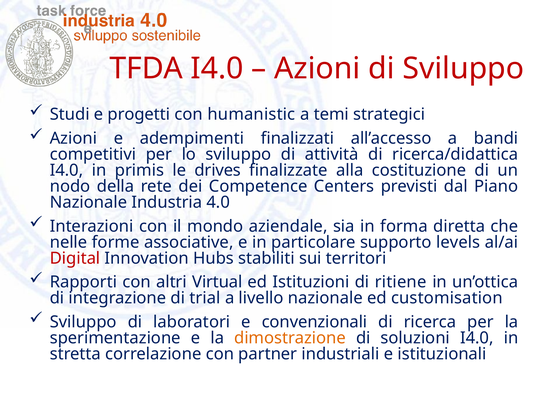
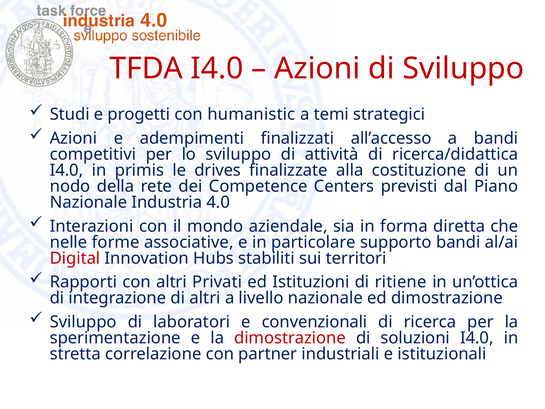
supporto levels: levels -> bandi (458, 242)
Virtual: Virtual -> Privati (217, 282)
di trial: trial -> altri (205, 298)
ed customisation: customisation -> dimostrazione (447, 298)
dimostrazione colour: orange -> red (290, 338)
